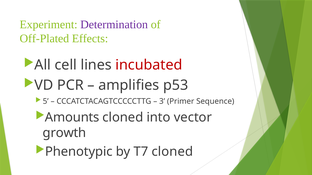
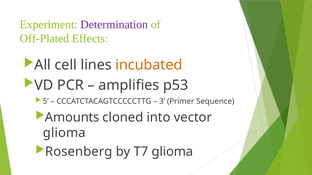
incubated colour: red -> orange (149, 65)
growth: growth -> glioma (64, 133)
Phenotypic: Phenotypic -> Rosenberg (79, 152)
T7 cloned: cloned -> glioma (172, 152)
